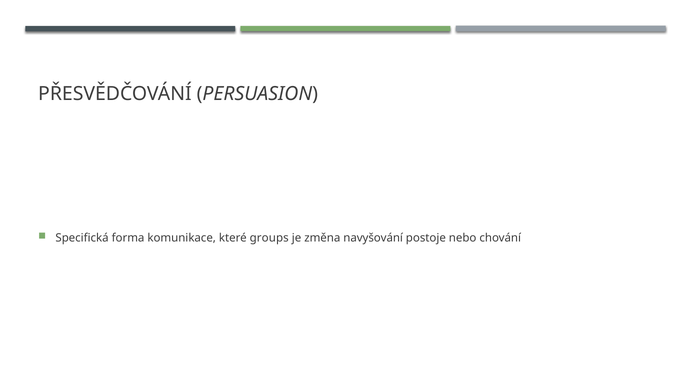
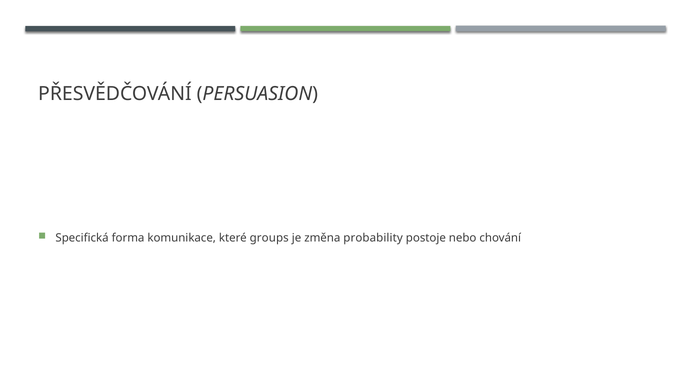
navyšování: navyšování -> probability (373, 238)
